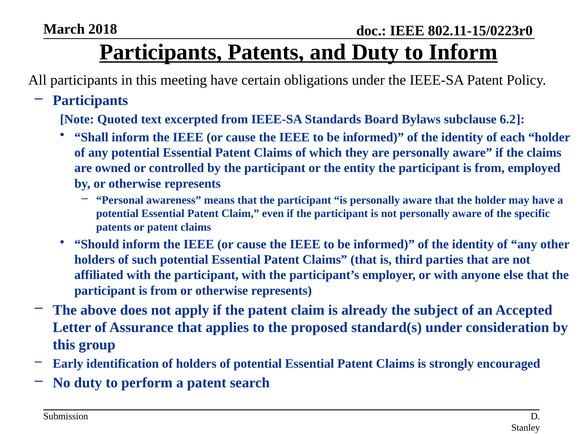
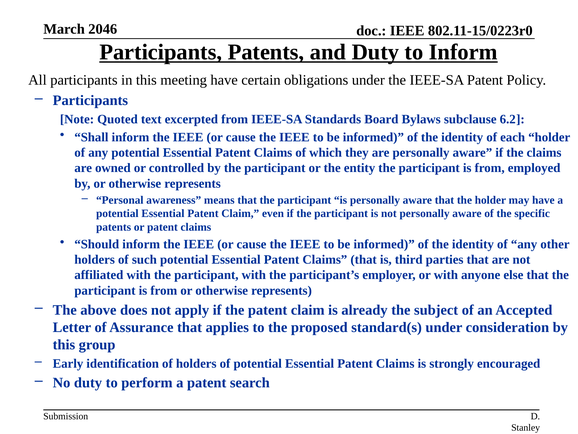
2018: 2018 -> 2046 (103, 29)
